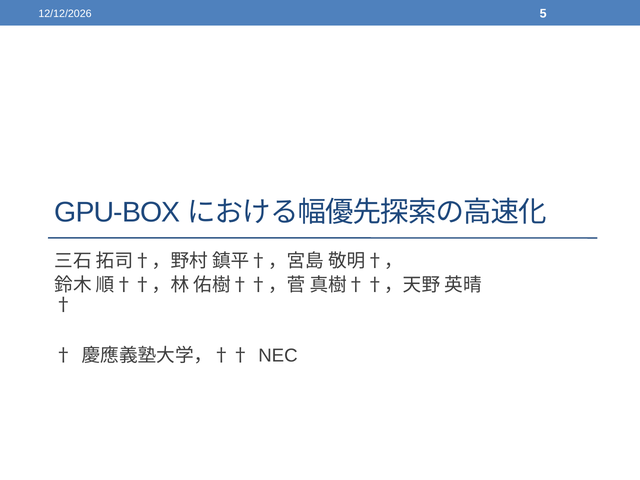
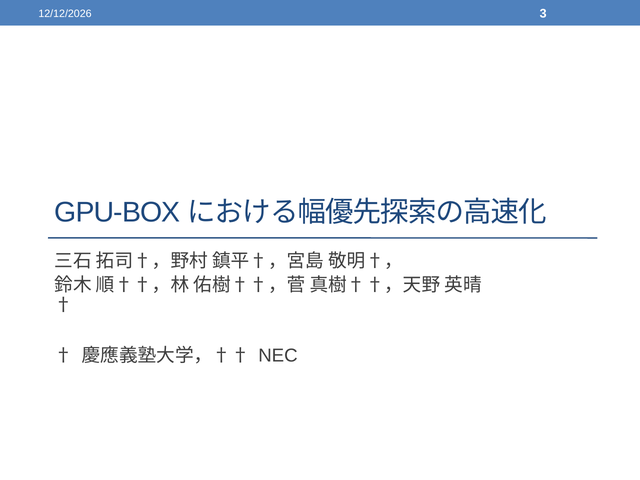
5: 5 -> 3 (543, 14)
